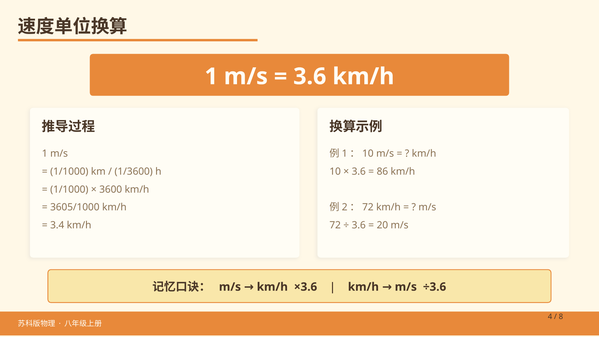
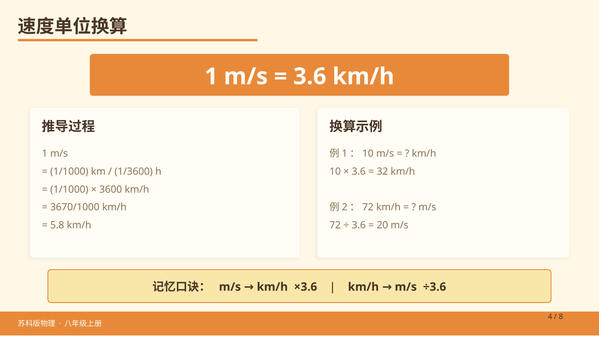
86: 86 -> 32 (382, 171)
3605/1000: 3605/1000 -> 3670/1000 (75, 207)
3.4: 3.4 -> 5.8 (57, 225)
